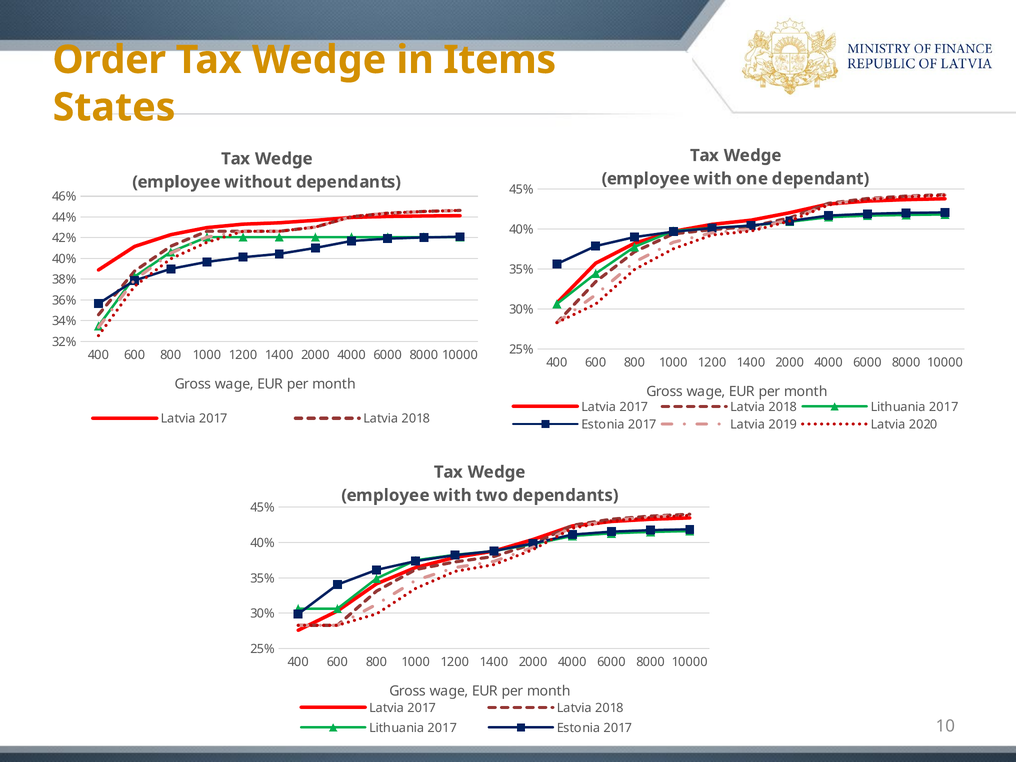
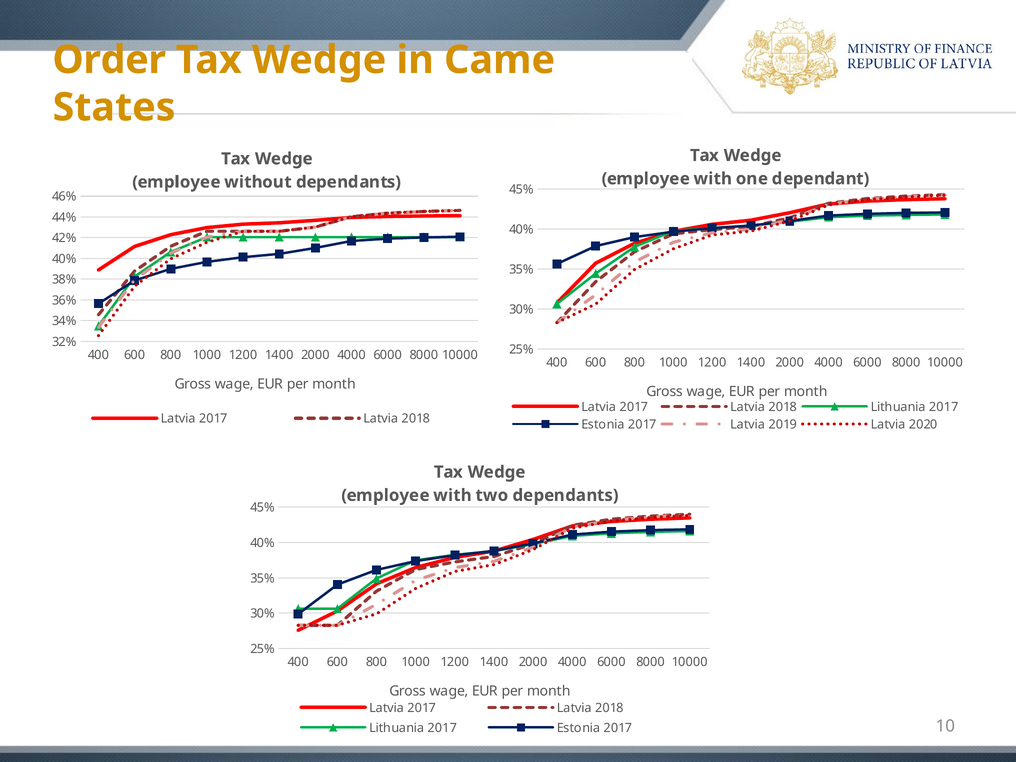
Items: Items -> Came (500, 60)
